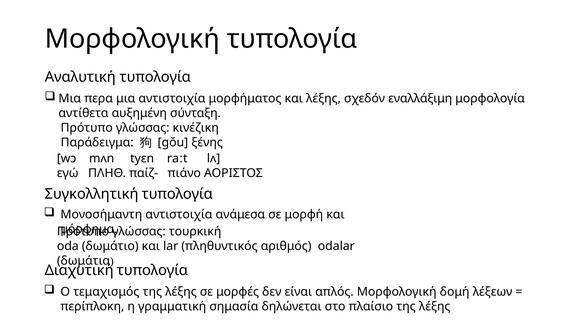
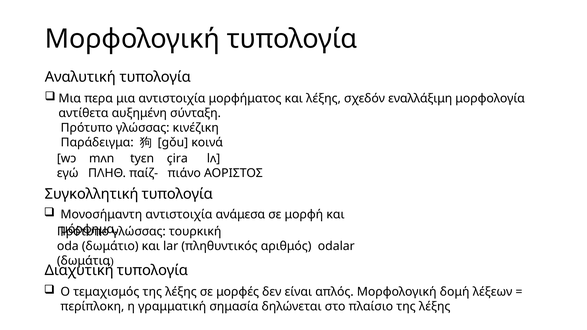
ξένης: ξένης -> κοινά (207, 142)
raːt: raːt -> çira (177, 158)
